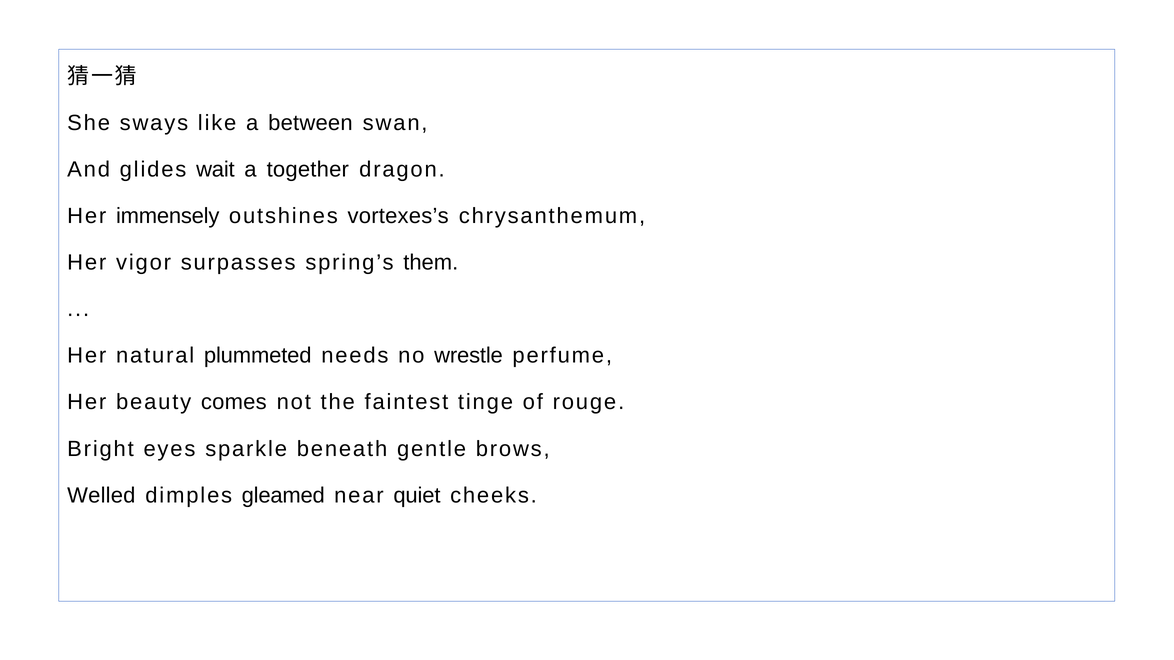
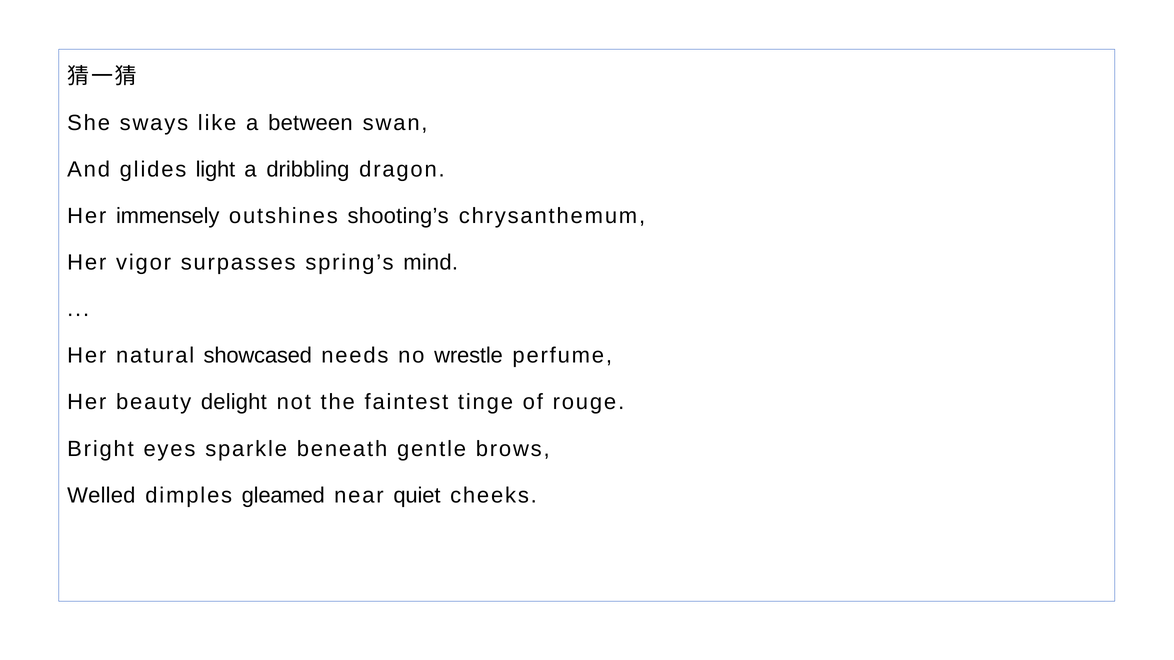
wait: wait -> light (215, 170)
together: together -> dribbling (308, 170)
vortexes’s: vortexes’s -> shooting’s (398, 216)
them: them -> mind (431, 263)
plummeted: plummeted -> showcased (258, 356)
comes: comes -> delight (234, 402)
